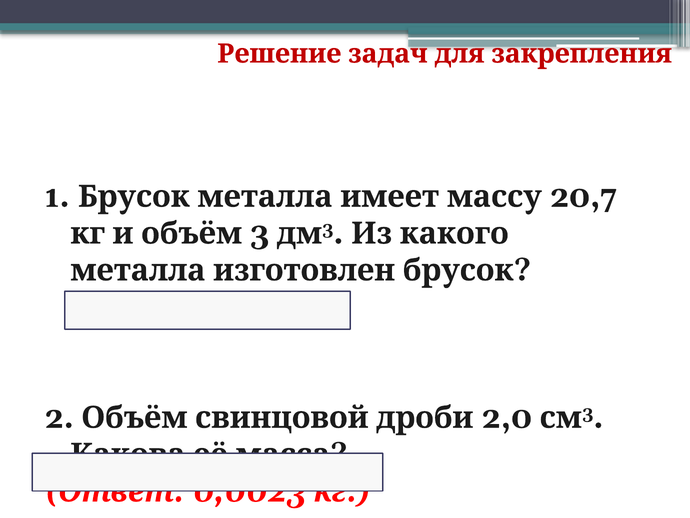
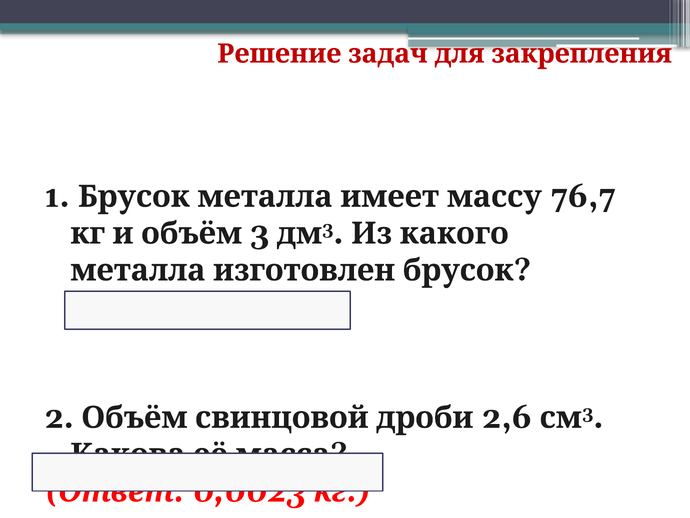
20,7: 20,7 -> 76,7 (583, 196)
2,0: 2,0 -> 2,6 (507, 417)
